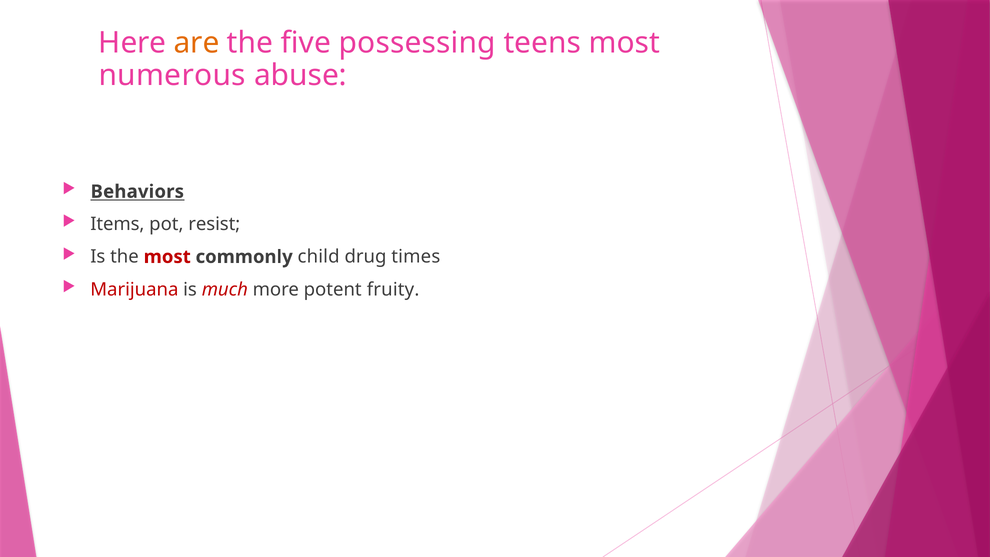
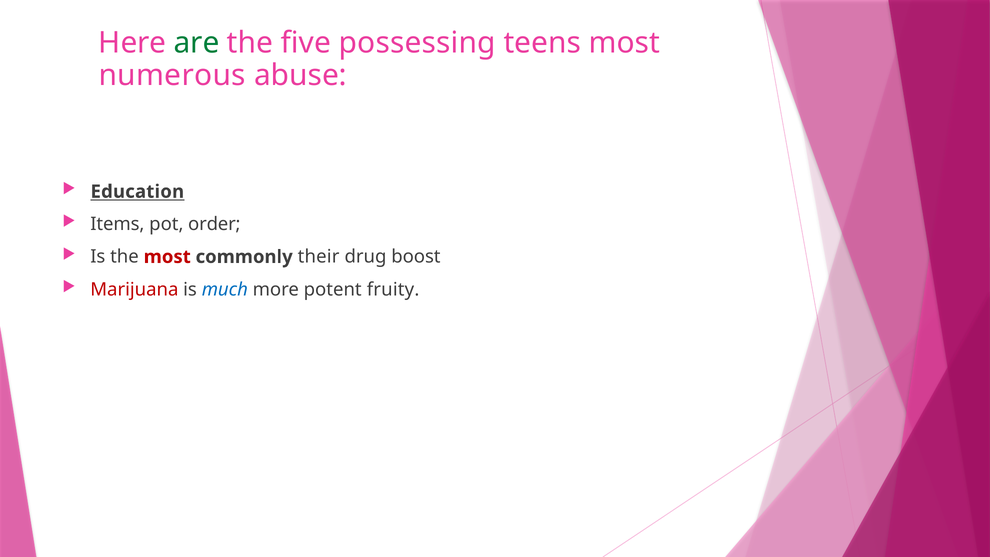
are colour: orange -> green (197, 43)
Behaviors: Behaviors -> Education (137, 192)
resist: resist -> order (214, 224)
child: child -> their (319, 257)
times: times -> boost (416, 257)
much colour: red -> blue (225, 289)
